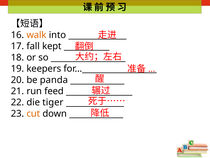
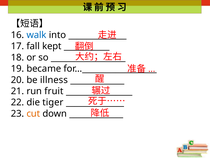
walk colour: orange -> blue (36, 35)
keepers: keepers -> became (44, 68)
panda: panda -> illness (54, 80)
feed: feed -> fruit (54, 91)
